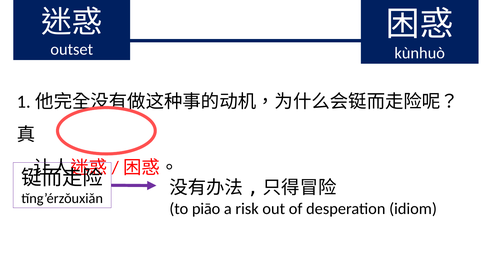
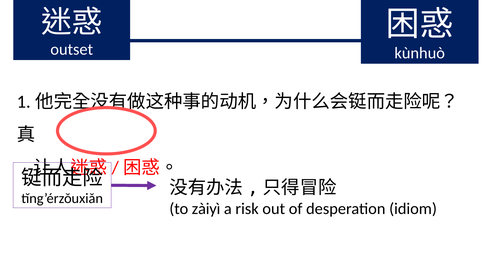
piāo: piāo -> zàiyì (206, 209)
